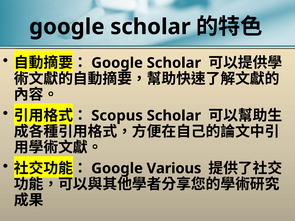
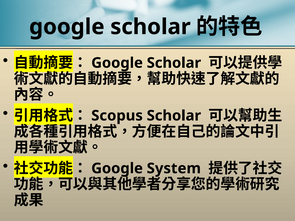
Various: Various -> System (174, 169)
